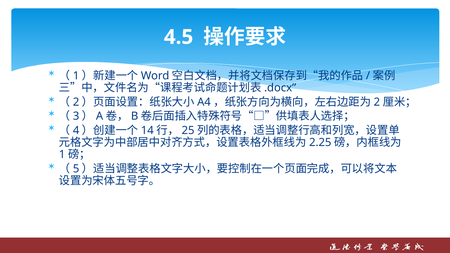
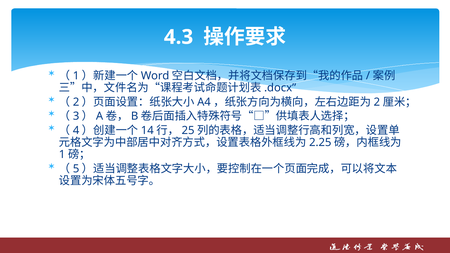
4.5: 4.5 -> 4.3 (179, 37)
